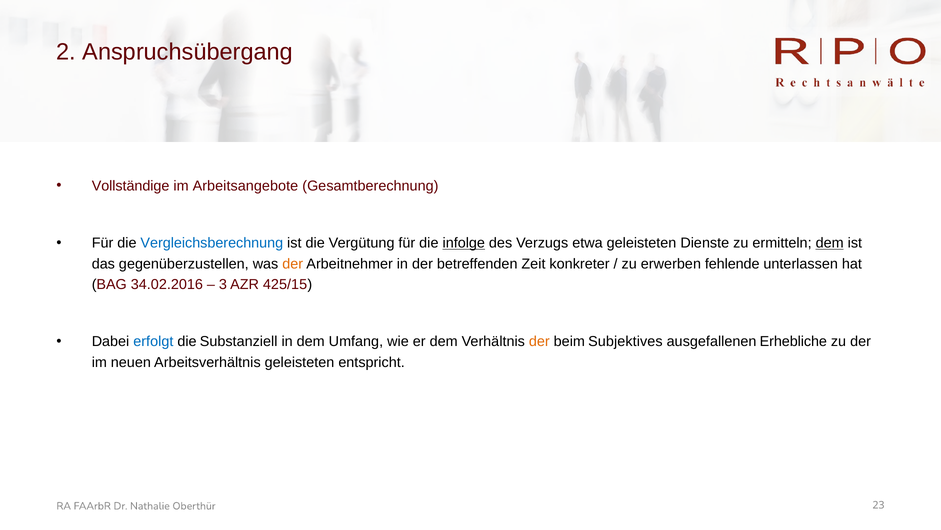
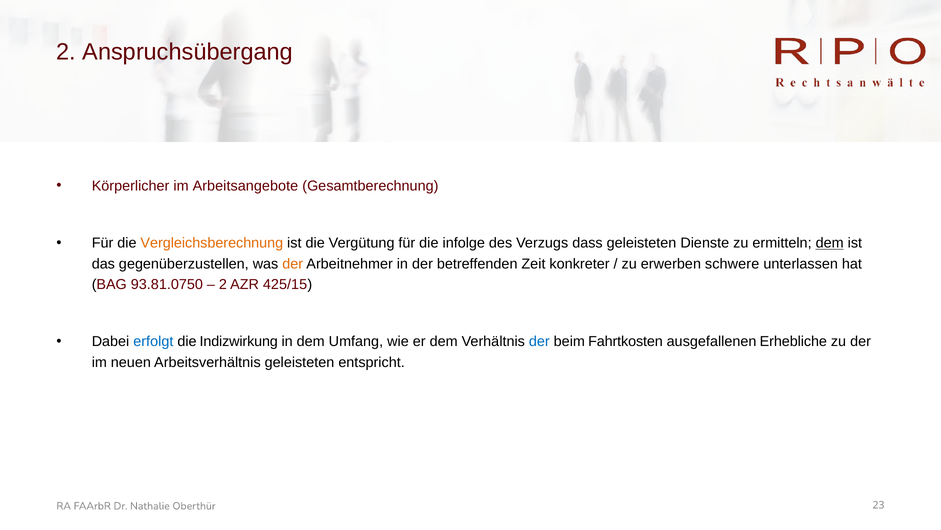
Vollständige: Vollständige -> Körperlicher (131, 186)
Vergleichsberechnung colour: blue -> orange (212, 243)
infolge underline: present -> none (464, 243)
etwa: etwa -> dass (587, 243)
fehlende: fehlende -> schwere (732, 263)
34.02.2016: 34.02.2016 -> 93.81.0750 (167, 284)
3: 3 -> 2 (223, 284)
Substanziell: Substanziell -> Indizwirkung (239, 341)
der colour: orange -> blue (539, 341)
Subjektives: Subjektives -> Fahrtkosten (625, 341)
